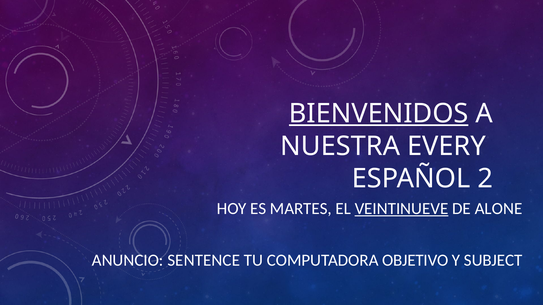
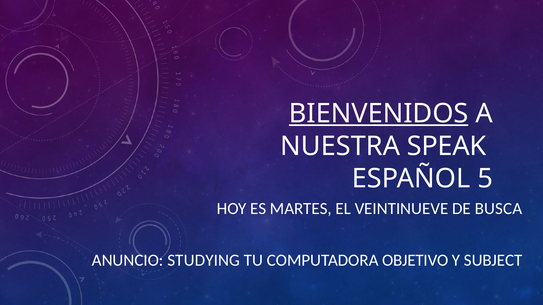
EVERY: EVERY -> SPEAK (447, 146)
2: 2 -> 5 (485, 179)
VEINTINUEVE underline: present -> none (402, 209)
ALONE: ALONE -> BUSCA (499, 209)
SENTENCE: SENTENCE -> STUDYING (204, 261)
